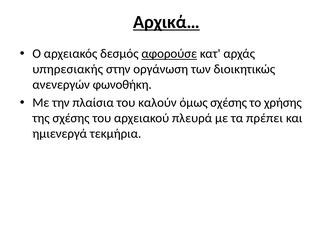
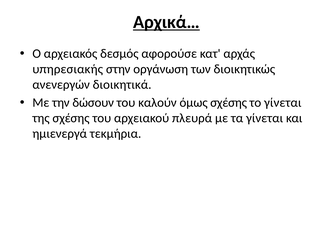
αφορούσε underline: present -> none (169, 54)
φωνοθήκη: φωνοθήκη -> διοικητικά (122, 85)
πλαίσια: πλαίσια -> δώσουν (93, 103)
το χρήσης: χρήσης -> γίνεται (283, 103)
τα πρέπει: πρέπει -> γίνεται (265, 118)
